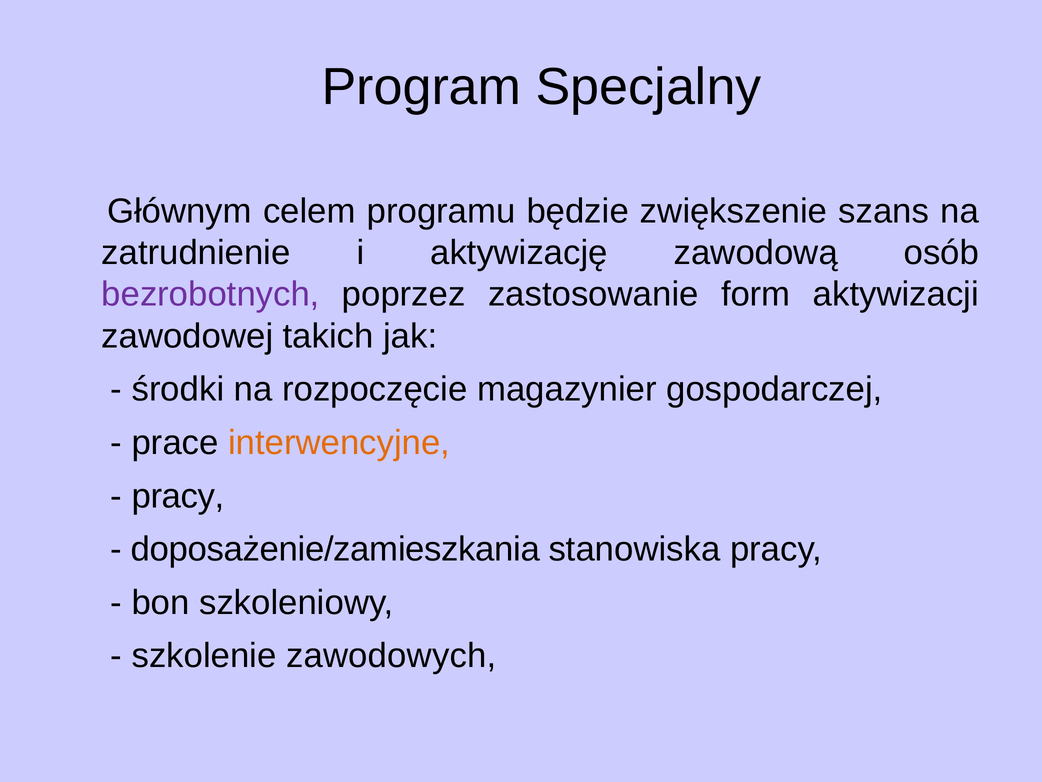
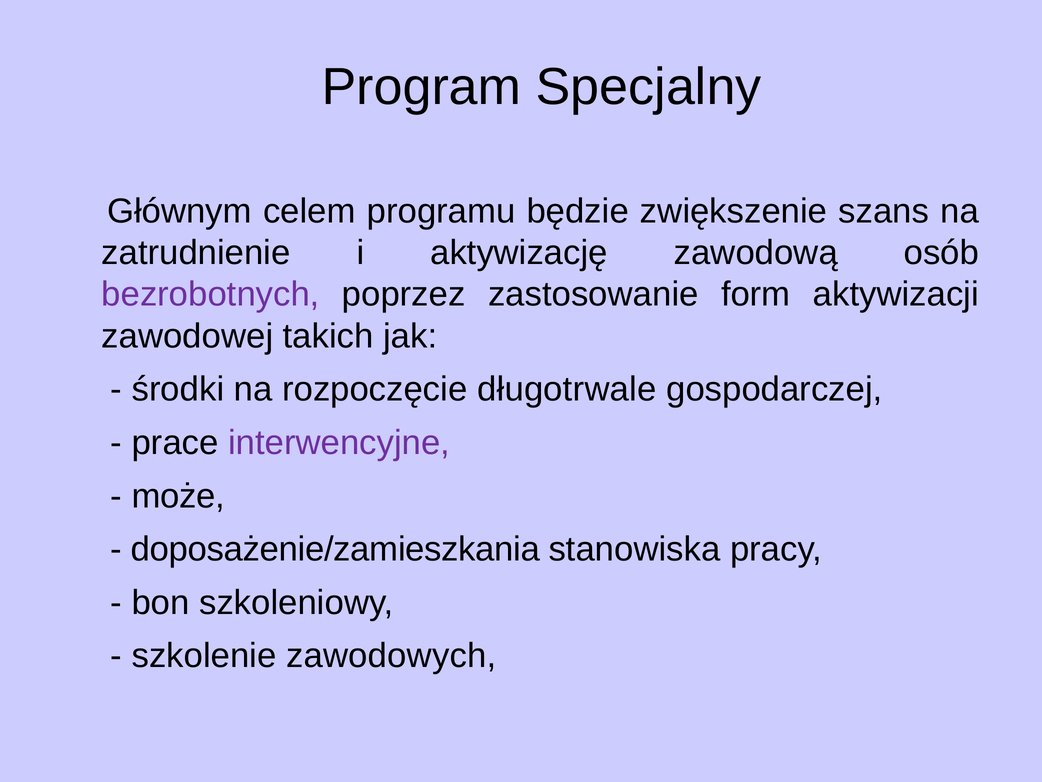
magazynier: magazynier -> długotrwale (567, 389)
interwencyjne colour: orange -> purple (339, 443)
pracy: pracy -> może (178, 496)
